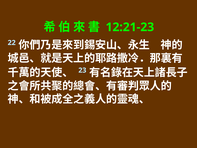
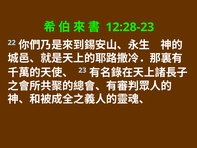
12:21-23: 12:21-23 -> 12:28-23 (130, 27)
